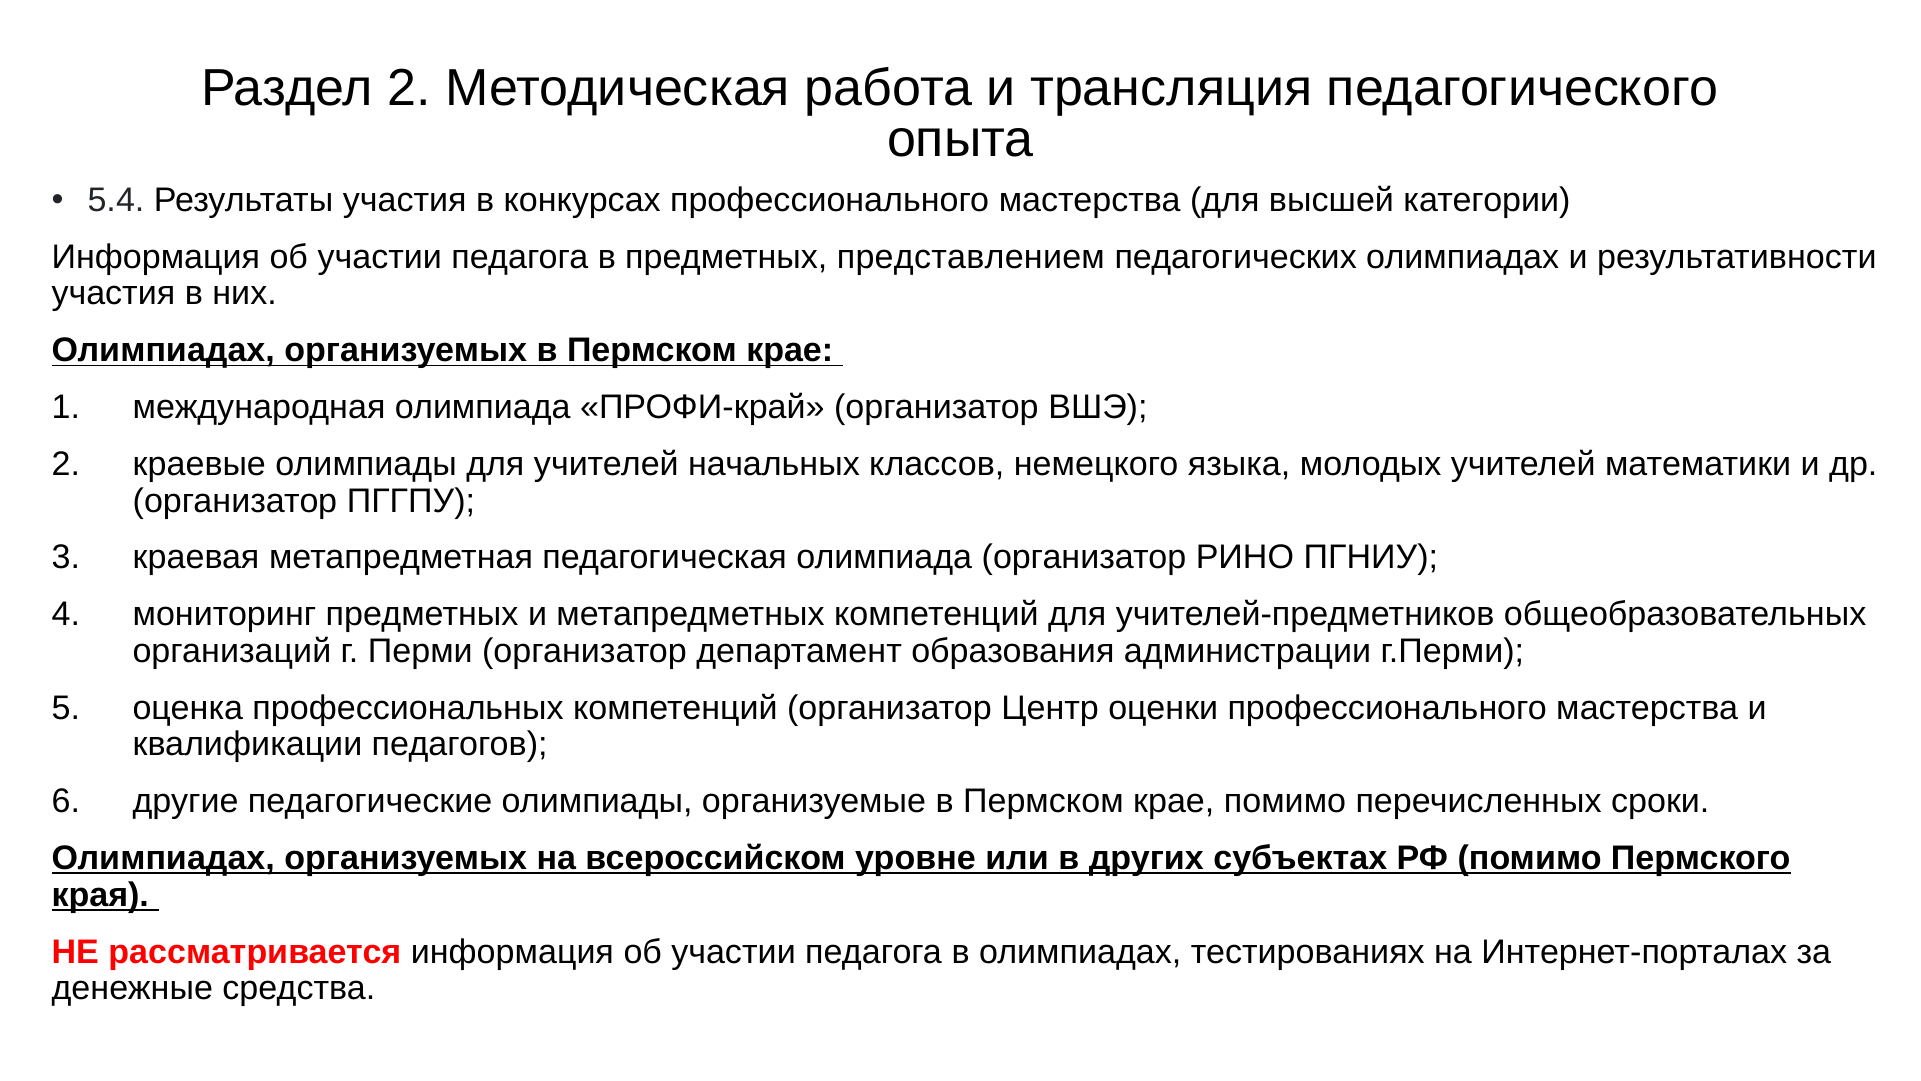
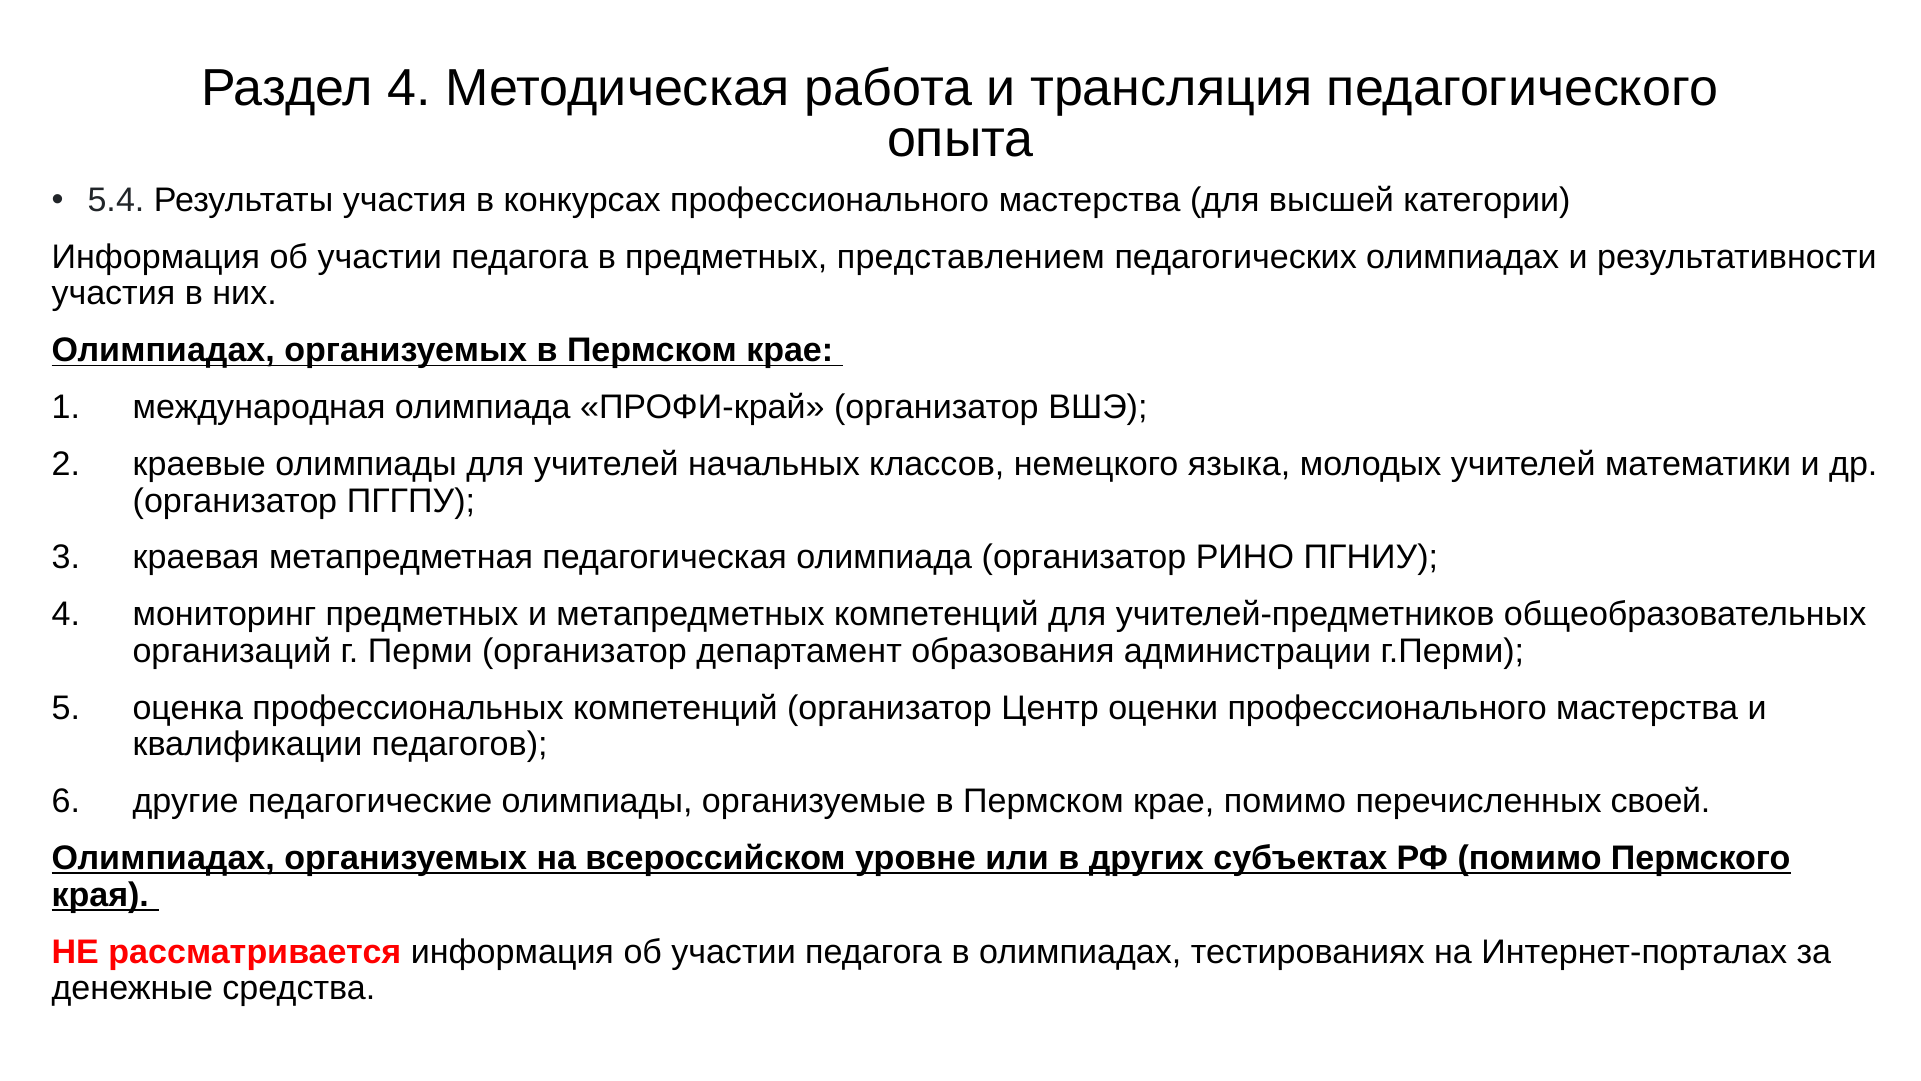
Раздел 2: 2 -> 4 (409, 89)
сроки: сроки -> своей (1660, 801)
